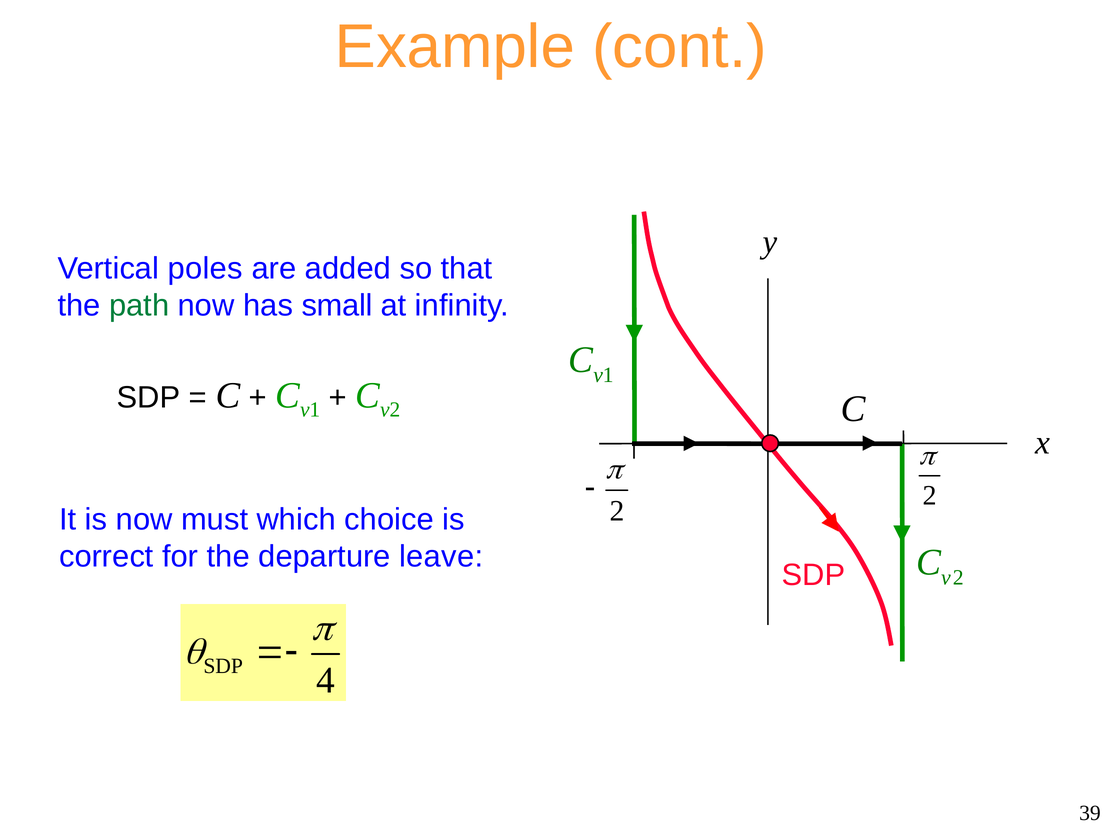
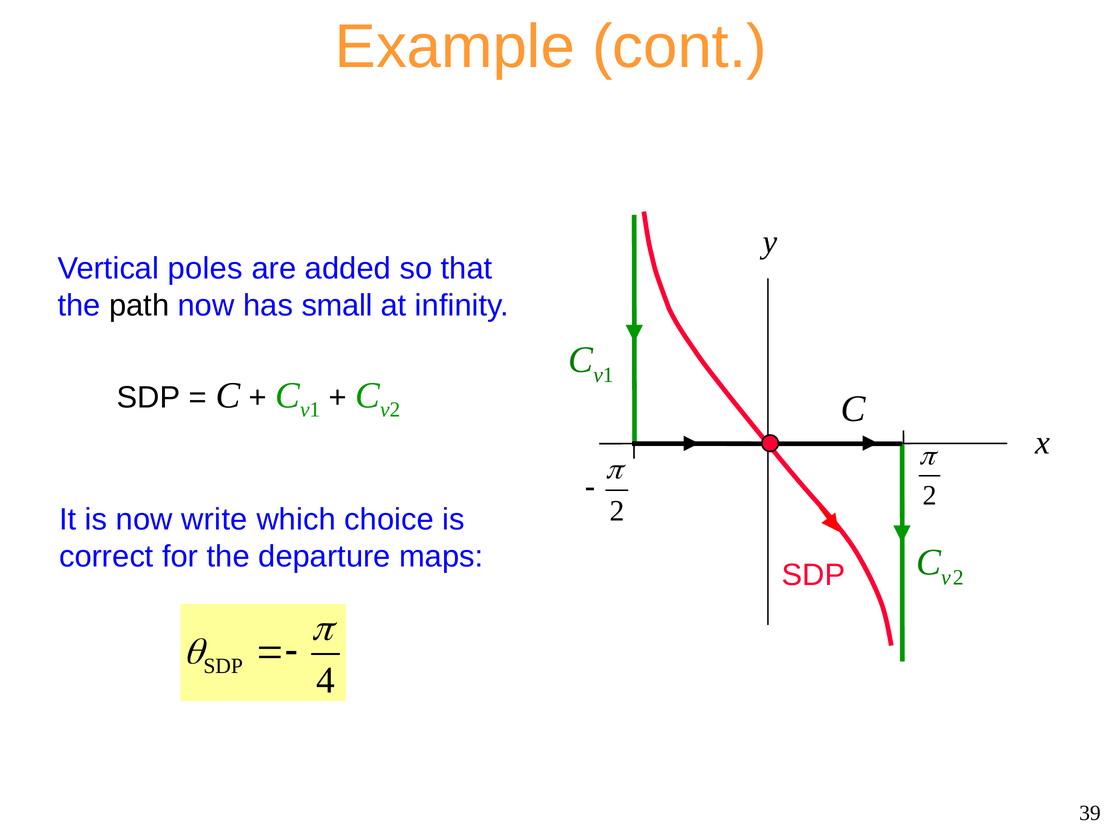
path colour: green -> black (139, 306)
must: must -> write (214, 519)
leave: leave -> maps (441, 556)
